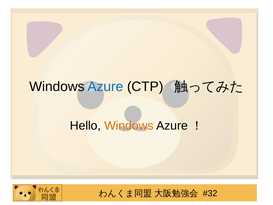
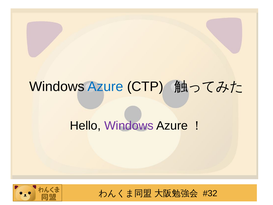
Windows colour: orange -> purple (129, 126)
